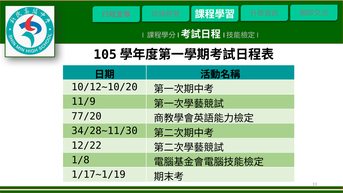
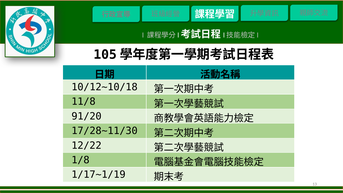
10/12~10/20: 10/12~10/20 -> 10/12~10/18 (105, 87)
11/9: 11/9 -> 11/8 (84, 102)
77/20: 77/20 -> 91/20 (87, 116)
34/28~11/30: 34/28~11/30 -> 17/28~11/30 (105, 131)
